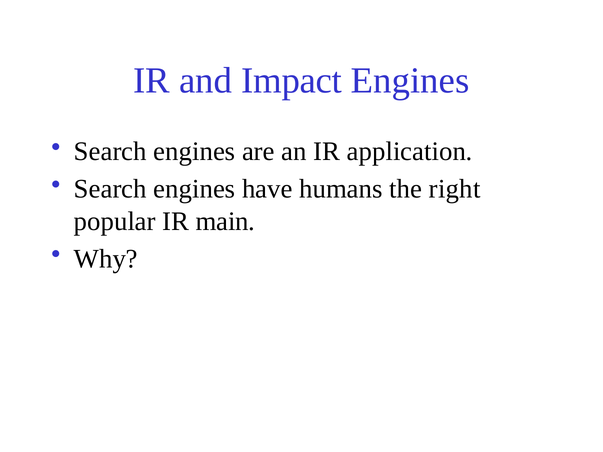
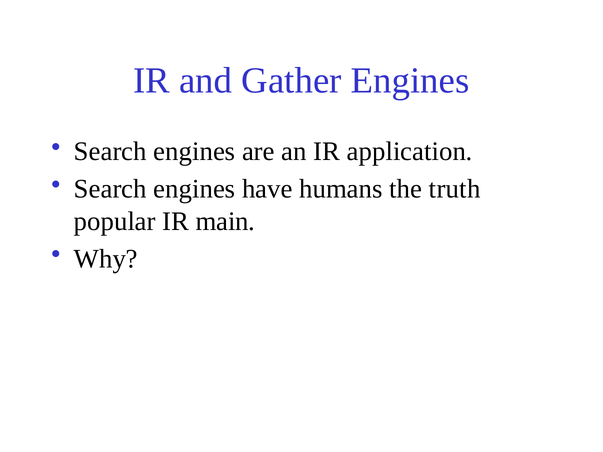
Impact: Impact -> Gather (292, 80)
right: right -> truth (455, 189)
